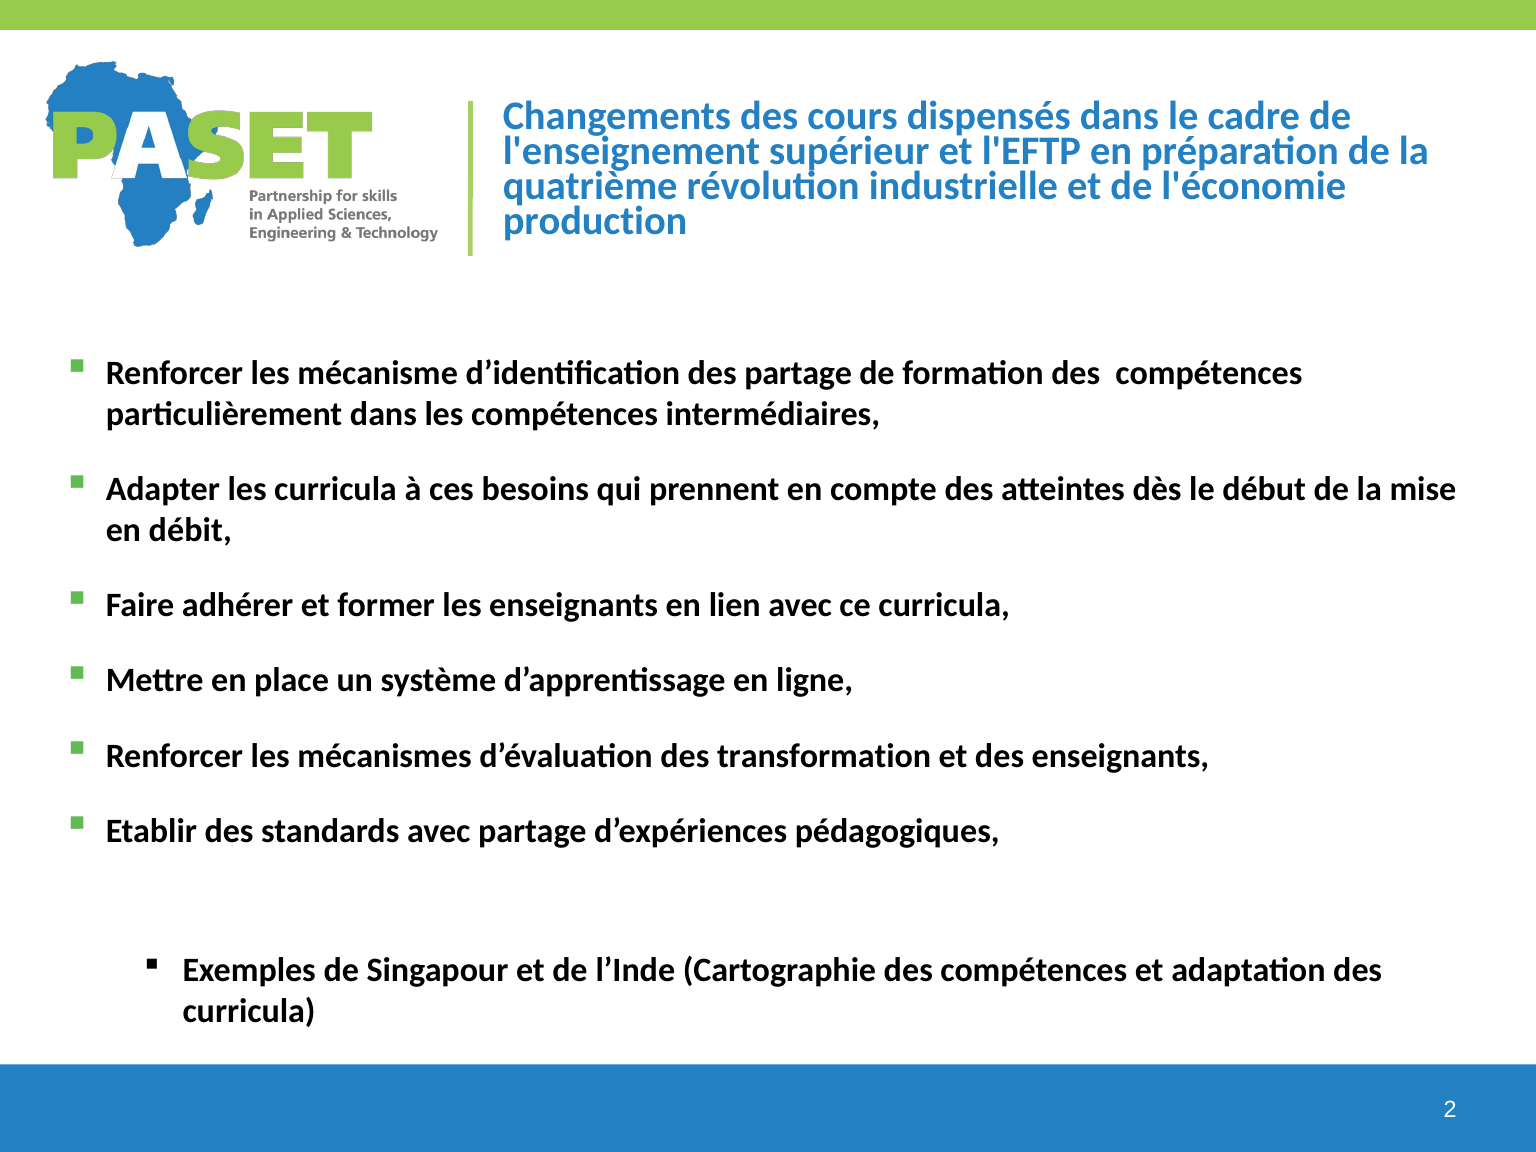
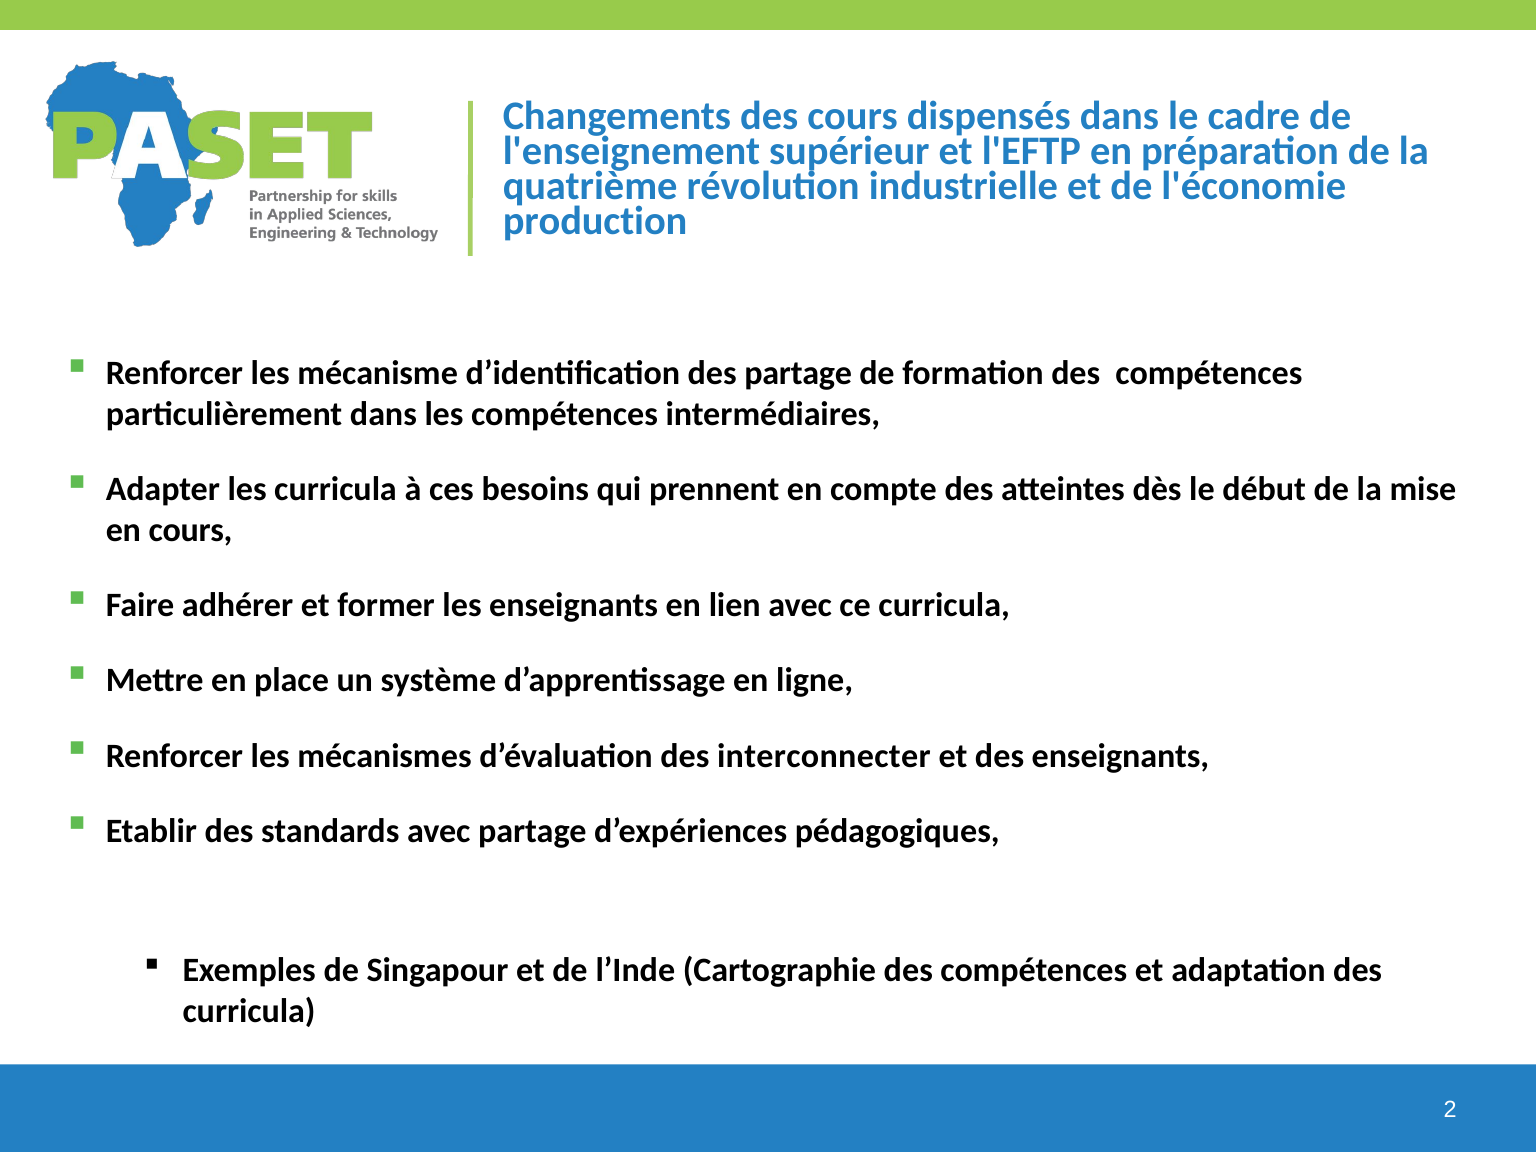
en débit: débit -> cours (191, 531)
transformation: transformation -> interconnecter (824, 756)
